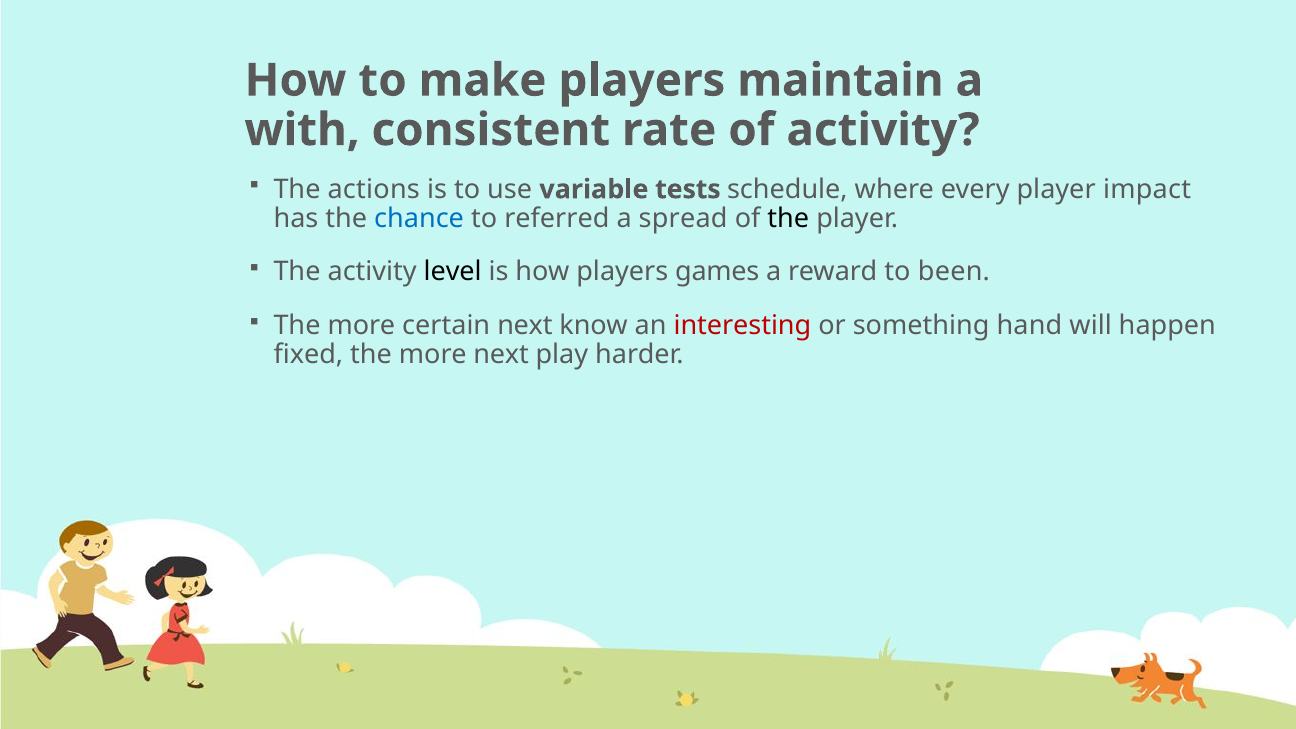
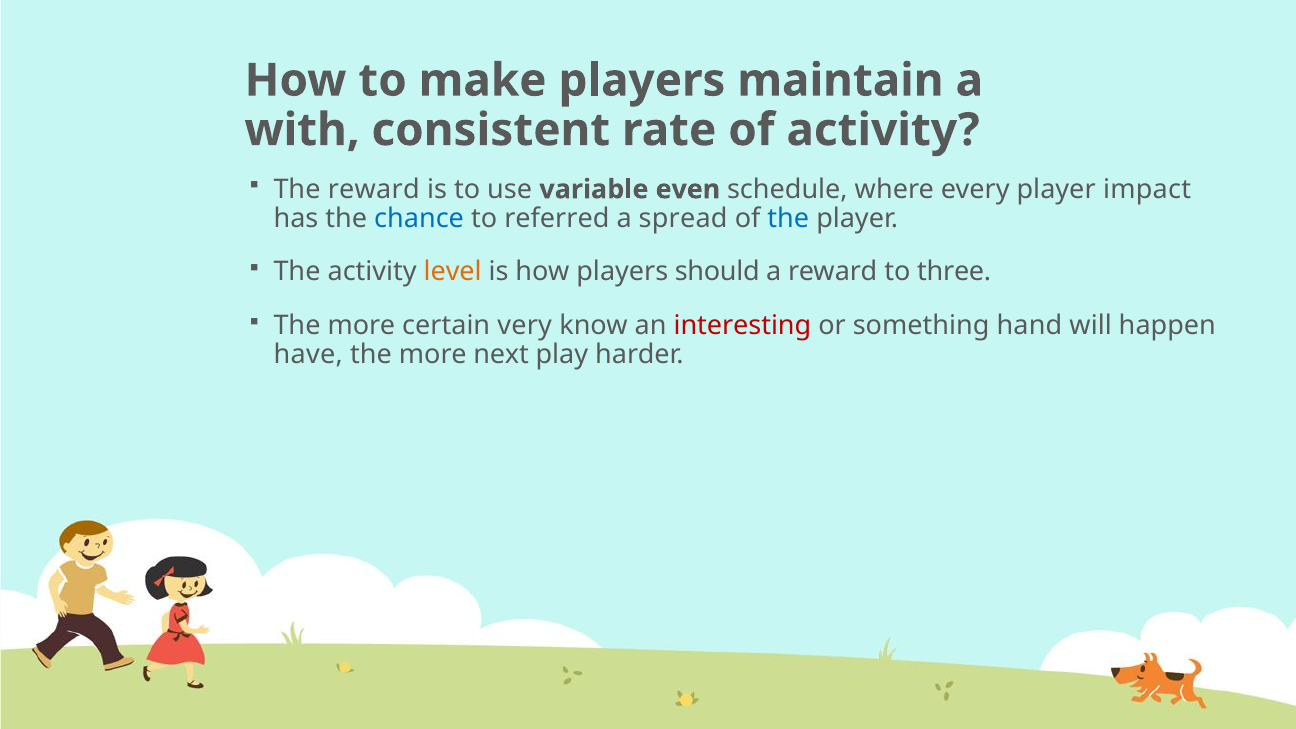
The actions: actions -> reward (374, 189)
tests: tests -> even (688, 189)
the colour: black -> blue (788, 219)
level colour: black -> orange (453, 272)
games: games -> should (717, 272)
been: been -> three (954, 272)
certain next: next -> very (525, 325)
fixed: fixed -> have (308, 355)
